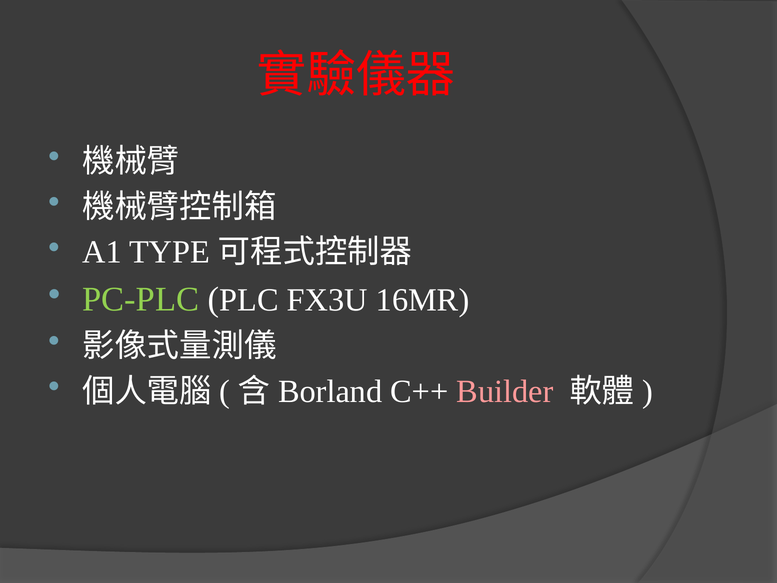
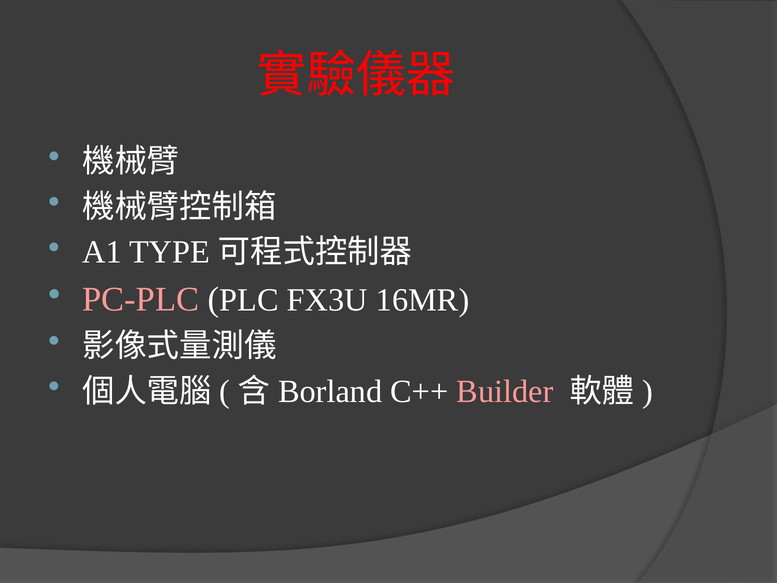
PC-PLC colour: light green -> pink (141, 299)
